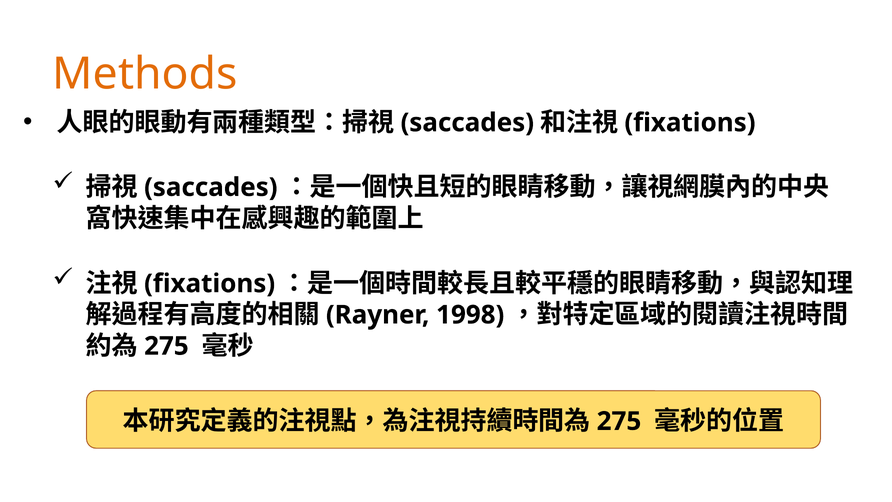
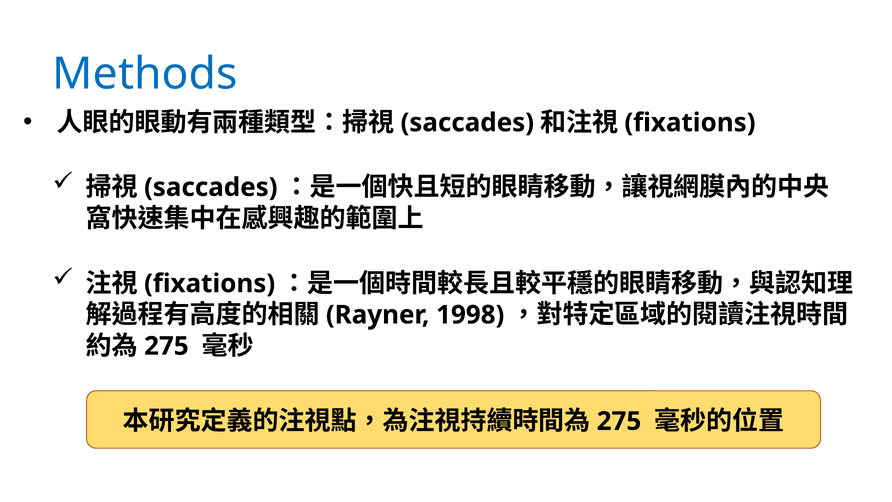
Methods colour: orange -> blue (145, 74)
